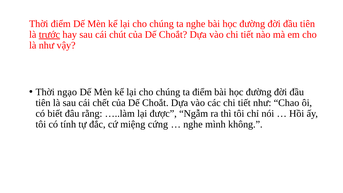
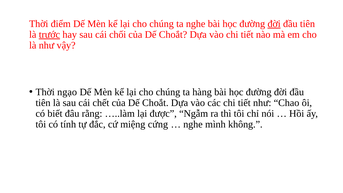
đời underline: none -> present (274, 24)
chút: chút -> chối (118, 35)
ta điểm: điểm -> hàng (202, 92)
